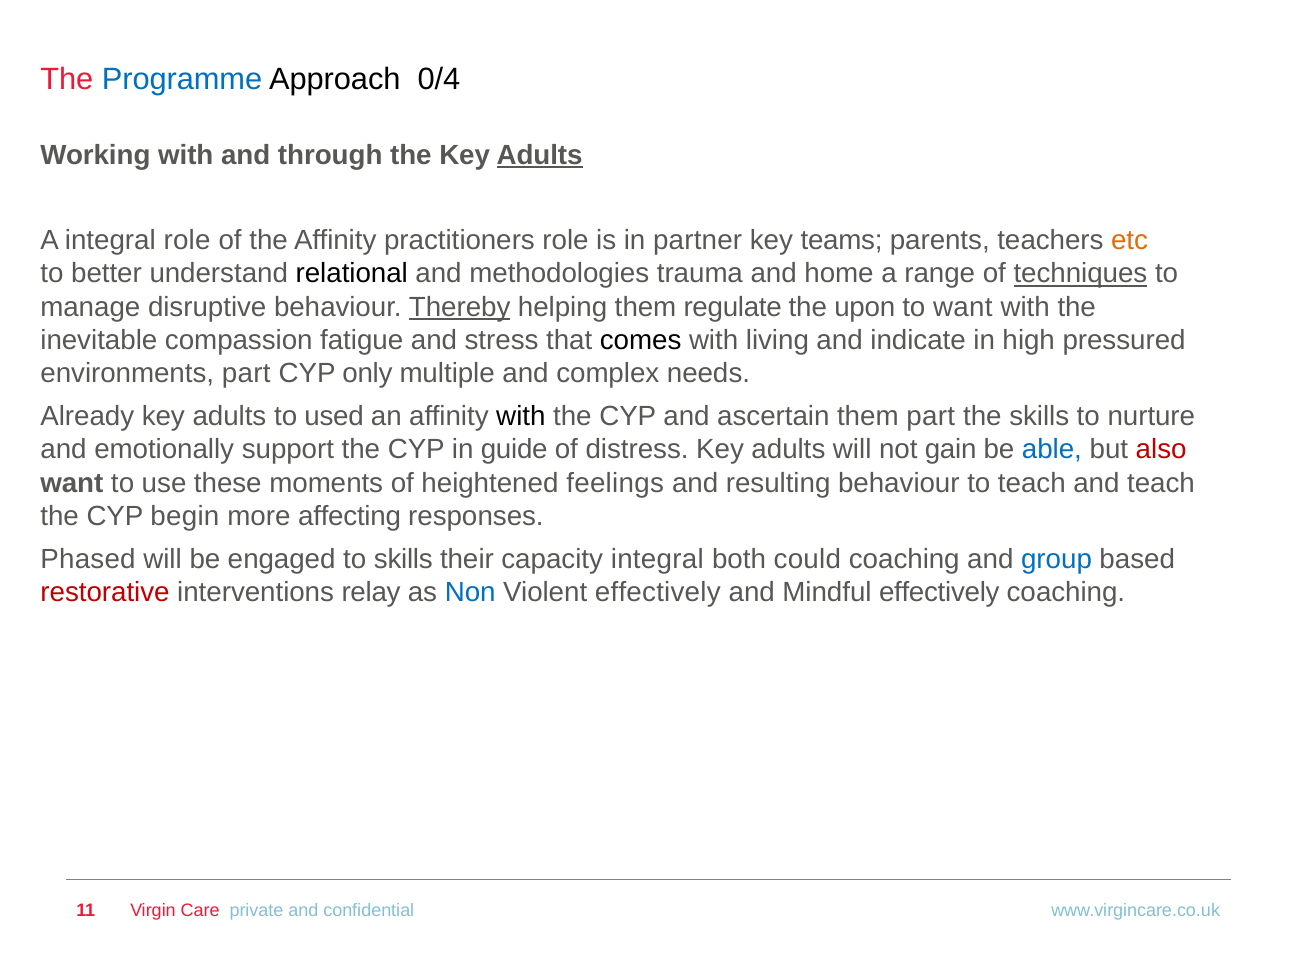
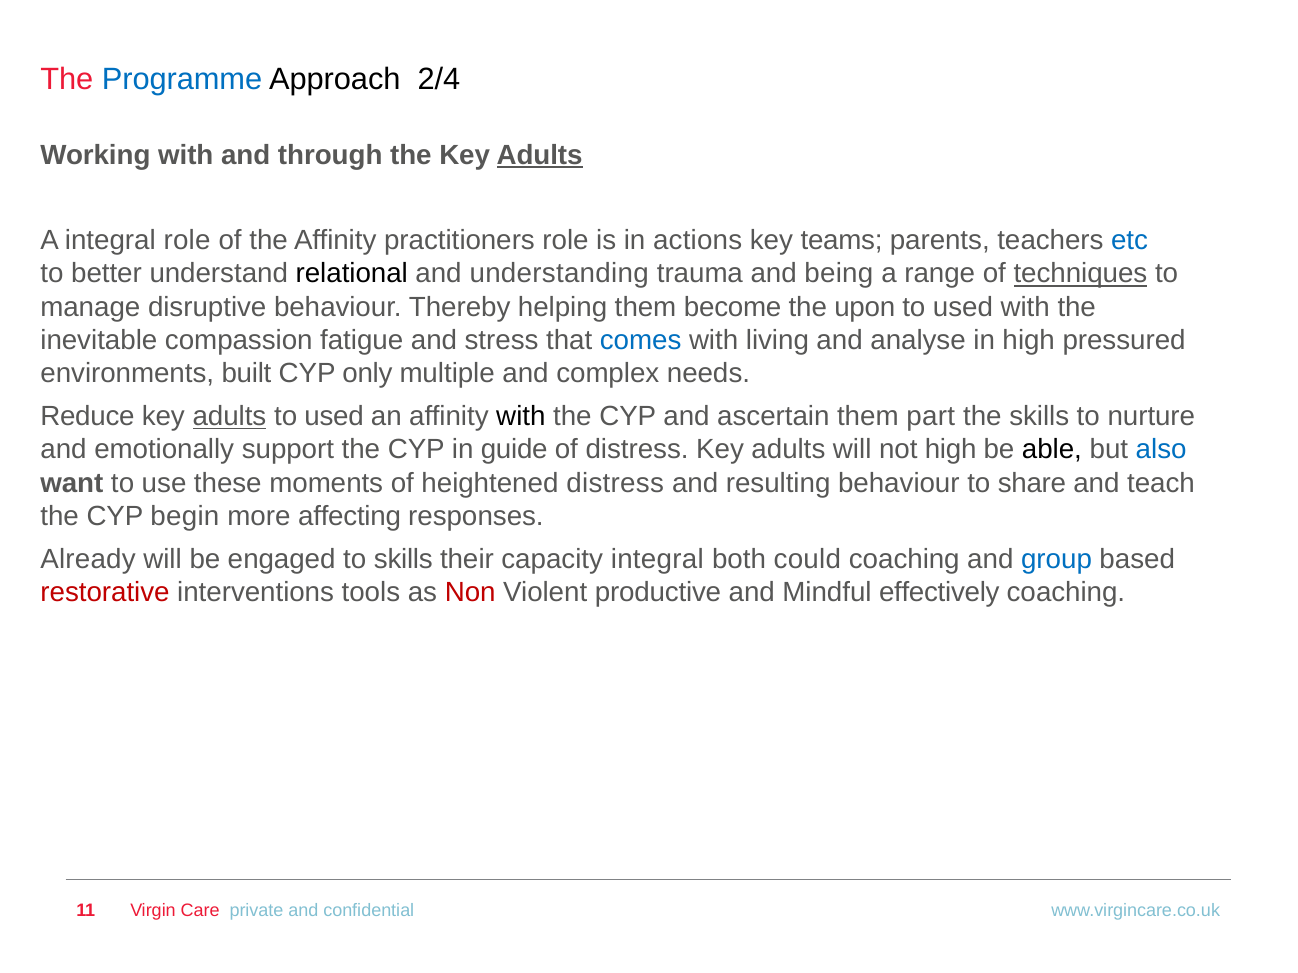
0/4: 0/4 -> 2/4 (439, 79)
partner: partner -> actions (698, 241)
etc colour: orange -> blue (1130, 241)
methodologies: methodologies -> understanding (559, 274)
home: home -> being (839, 274)
Thereby underline: present -> none (460, 307)
regulate: regulate -> become (733, 307)
want: want -> used (963, 307)
comes colour: black -> blue (641, 341)
indicate: indicate -> analyse (918, 341)
environments part: part -> built (246, 374)
Already: Already -> Reduce (87, 417)
adults underline: none -> present (229, 417)
not gain: gain -> high (951, 450)
able colour: blue -> black (1052, 450)
also colour: red -> blue (1161, 450)
heightened feelings: feelings -> distress (615, 483)
to teach: teach -> share (1032, 483)
Phased: Phased -> Already (88, 560)
relay: relay -> tools (371, 593)
Non colour: blue -> red (470, 593)
Violent effectively: effectively -> productive (658, 593)
